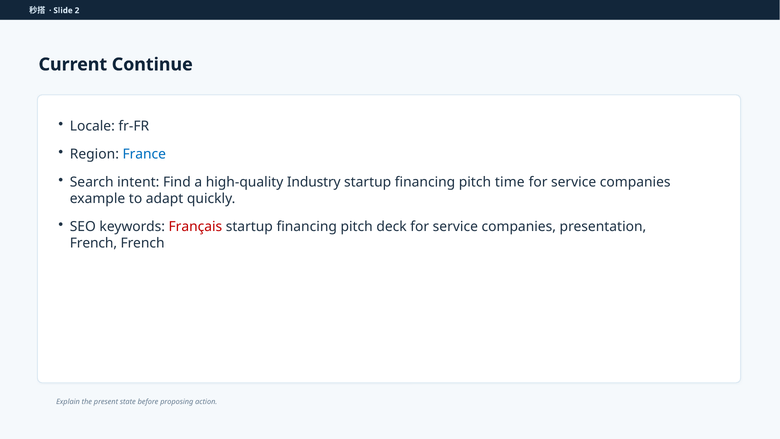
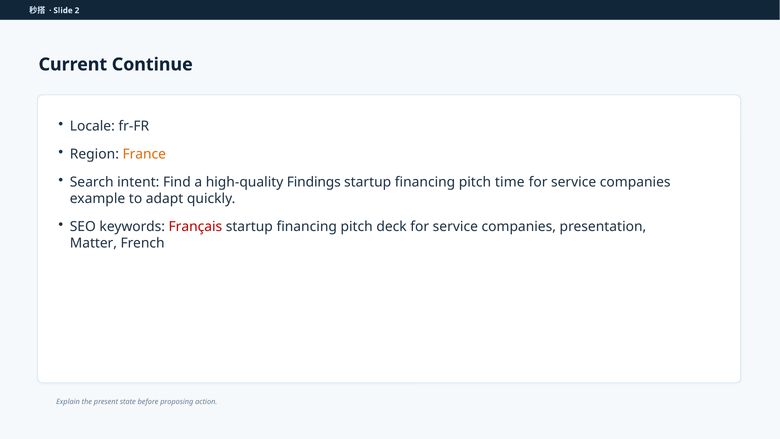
France colour: blue -> orange (144, 154)
Industry: Industry -> Findings (314, 182)
French: French -> Matter (93, 243)
